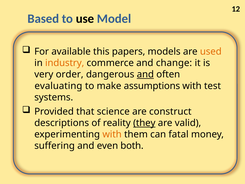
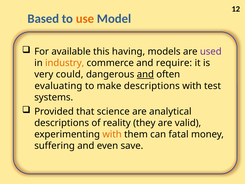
use colour: black -> orange (85, 19)
papers: papers -> having (129, 51)
used colour: orange -> purple (211, 51)
change: change -> require (174, 63)
order: order -> could (70, 74)
make assumptions: assumptions -> descriptions (152, 86)
construct: construct -> analytical (170, 111)
they underline: present -> none (144, 123)
both: both -> save (132, 146)
